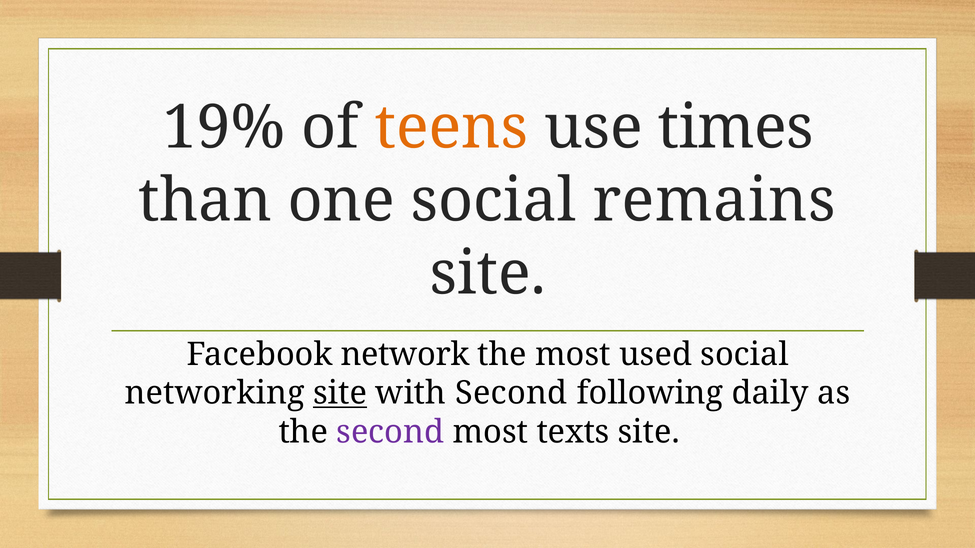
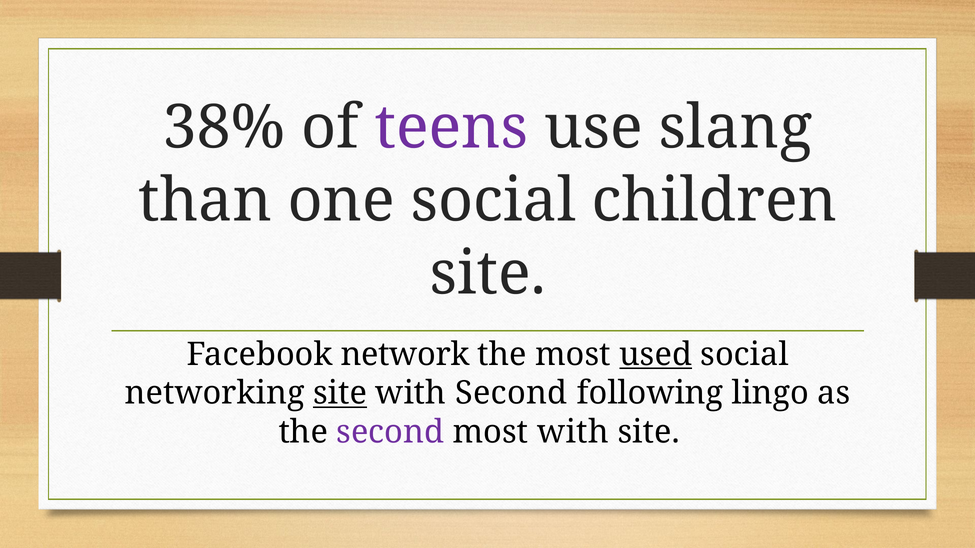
19%: 19% -> 38% (224, 128)
teens colour: orange -> purple (452, 128)
times: times -> slang (735, 128)
remains: remains -> children (714, 201)
used underline: none -> present (656, 355)
daily: daily -> lingo (770, 394)
most texts: texts -> with (573, 433)
